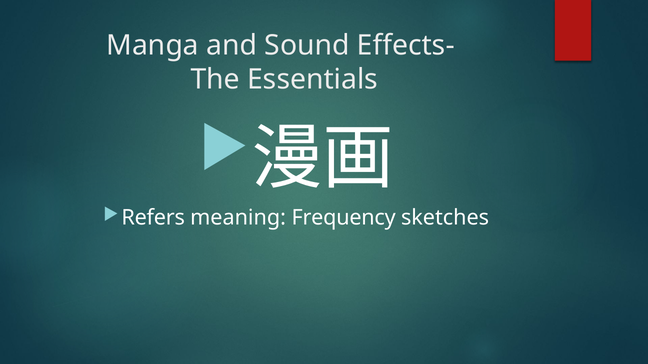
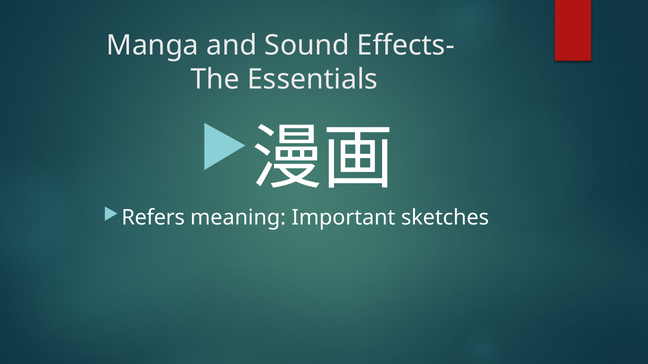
Frequency: Frequency -> Important (343, 218)
